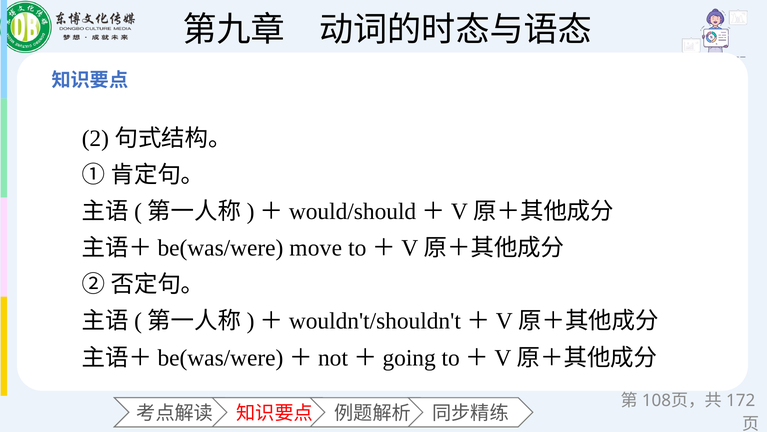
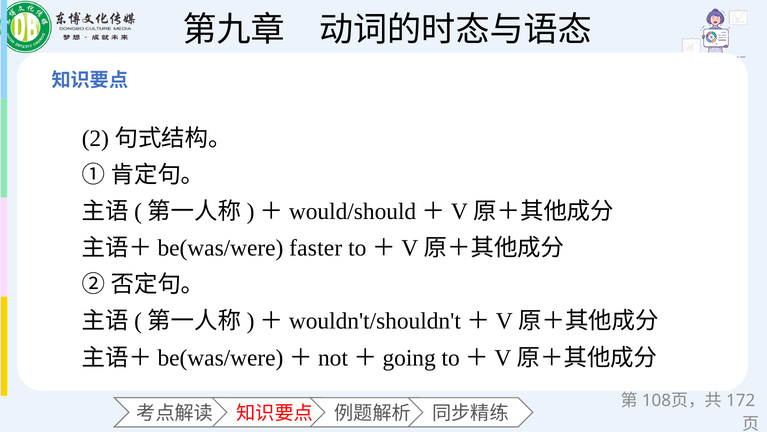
move: move -> faster (316, 248)
